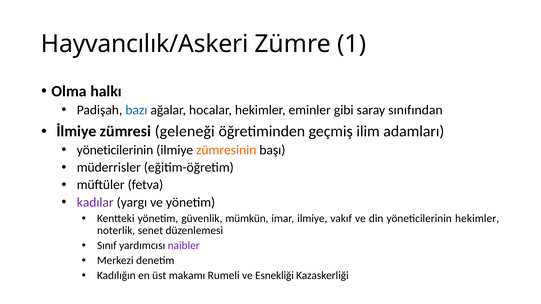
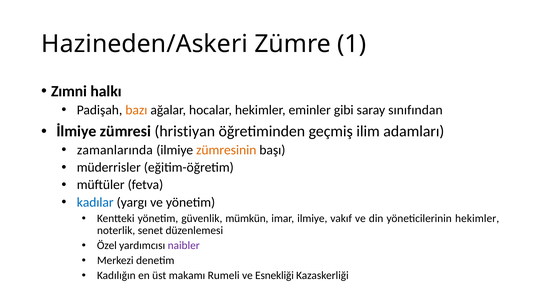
Hayvancılık/Askeri: Hayvancılık/Askeri -> Hazineden/Askeri (145, 44)
Olma: Olma -> Zımni (69, 91)
bazı colour: blue -> orange (136, 110)
geleneği: geleneği -> hristiyan (185, 132)
yöneticilerinin: yöneticilerinin -> zamanlarında (115, 150)
kadılar colour: purple -> blue (95, 202)
Sınıf: Sınıf -> Özel (107, 246)
